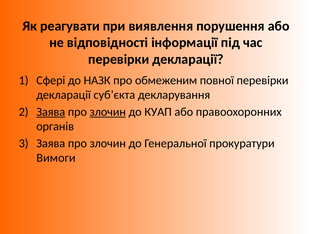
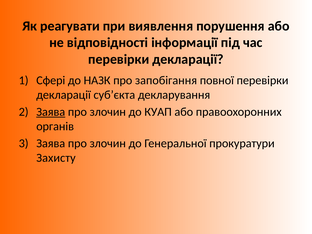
обмеженим: обмеженим -> запобігання (166, 80)
злочин underline: present -> none (108, 112)
Вимоги: Вимоги -> Захисту (56, 158)
